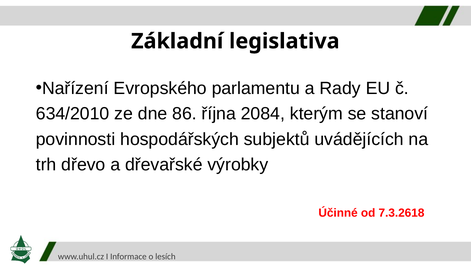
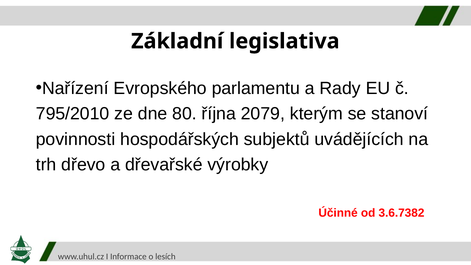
634/2010: 634/2010 -> 795/2010 (73, 114)
86: 86 -> 80 (184, 114)
2084: 2084 -> 2079 (263, 114)
7.3.2618: 7.3.2618 -> 3.6.7382 (401, 213)
